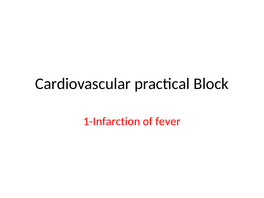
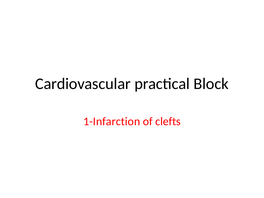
fever: fever -> clefts (168, 121)
